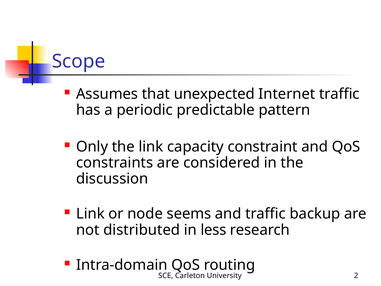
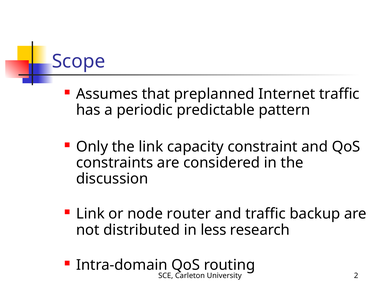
unexpected: unexpected -> preplanned (214, 94)
seems: seems -> router (189, 214)
